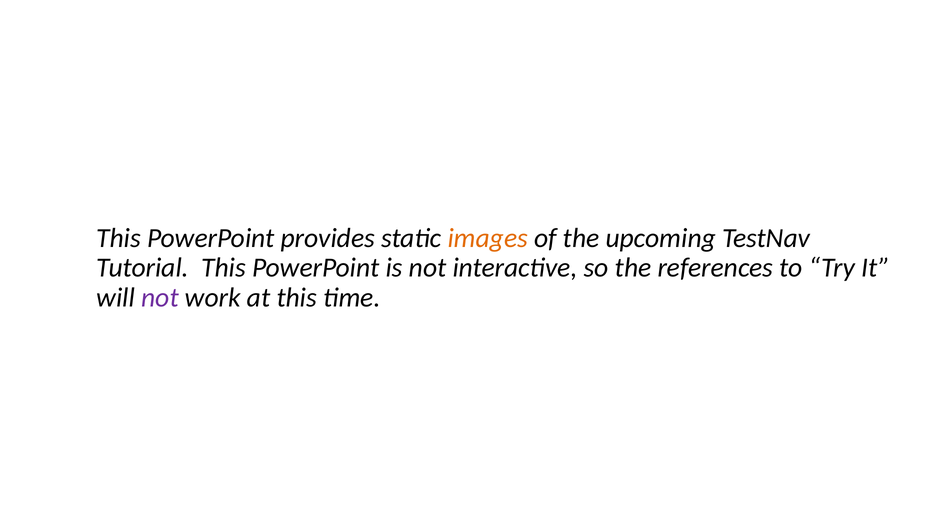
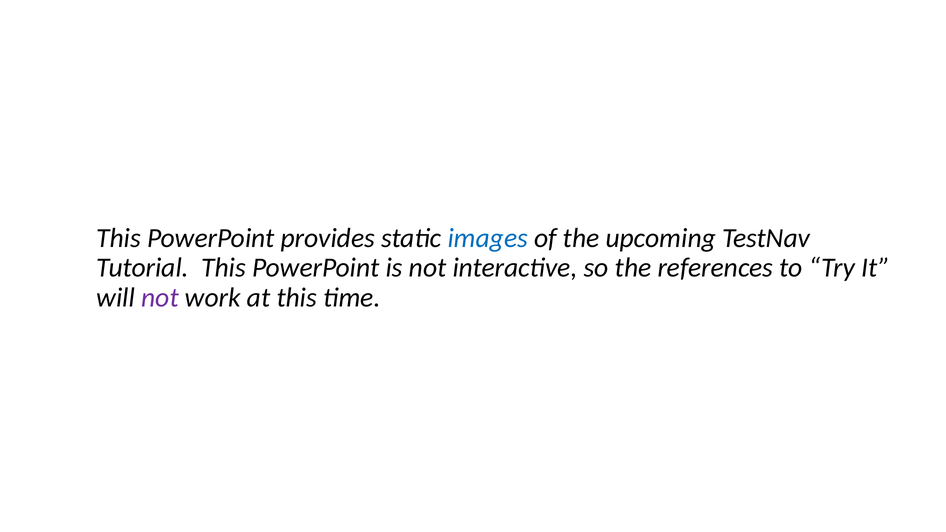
images colour: orange -> blue (488, 238)
